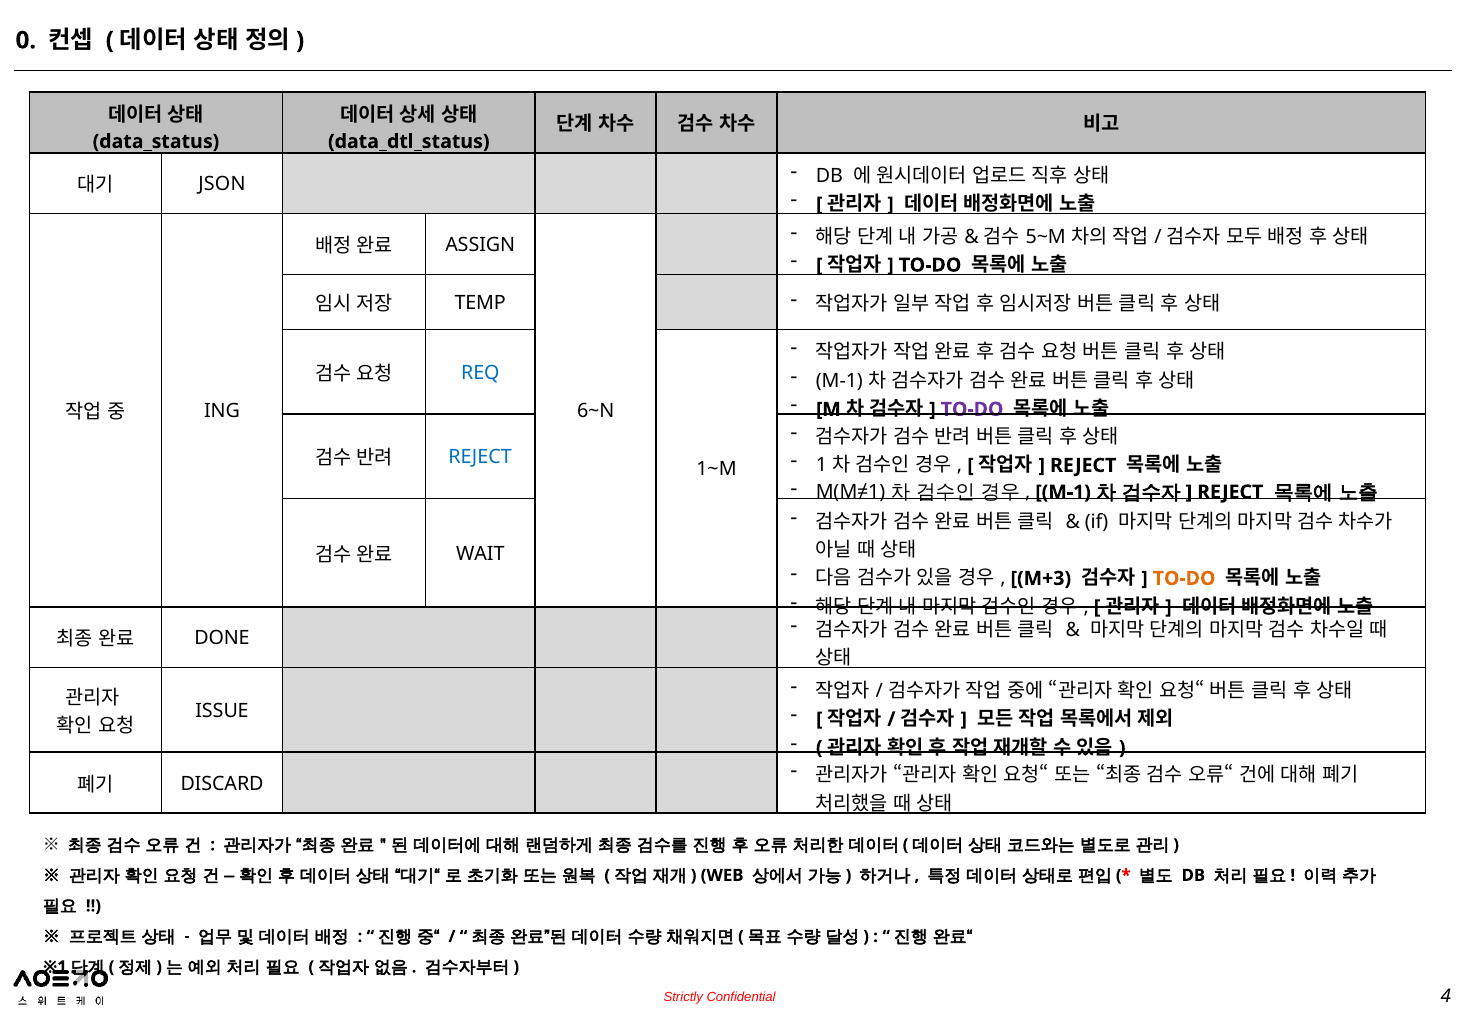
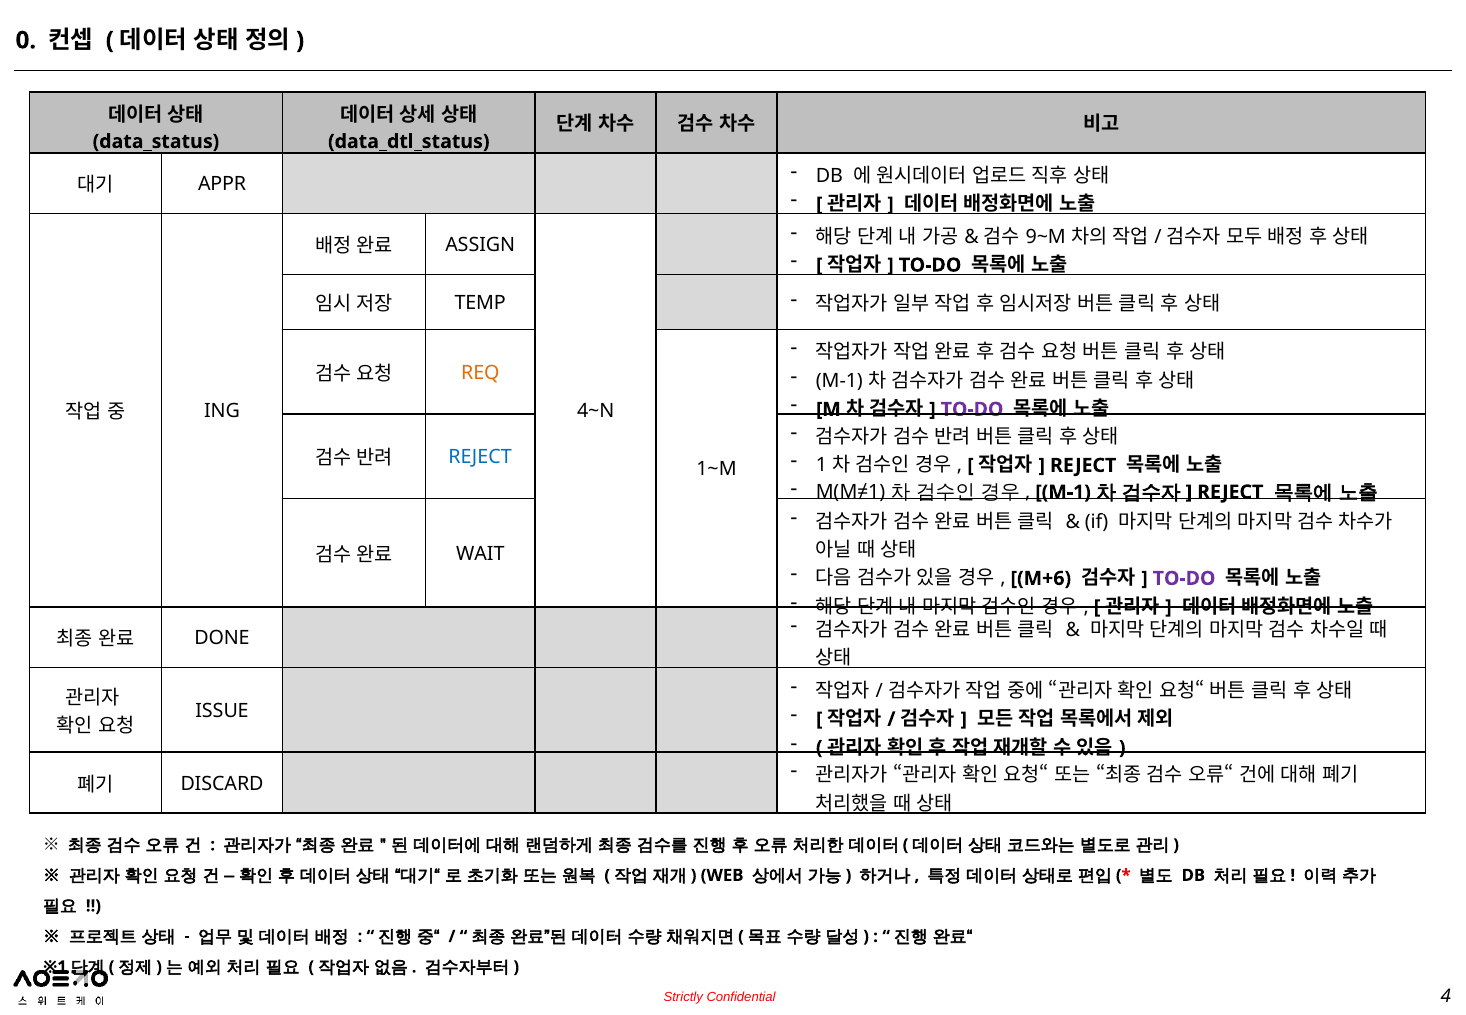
JSON: JSON -> APPR (222, 184)
5~M: 5~M -> 9~M (1046, 237)
REQ colour: blue -> orange (480, 373)
6~N: 6~N -> 4~N (596, 411)
M+3: M+3 -> M+6 (1041, 578)
TO-DO colour: orange -> purple (1184, 578)
